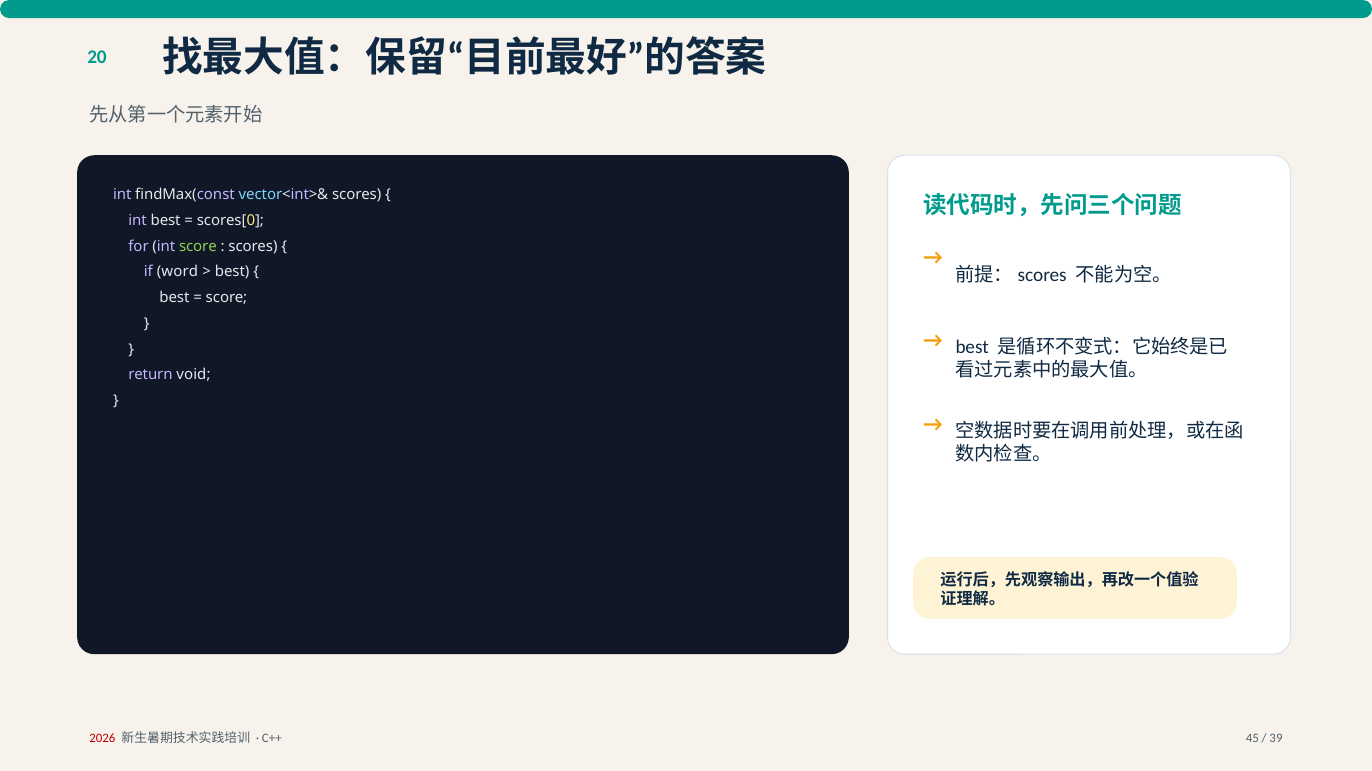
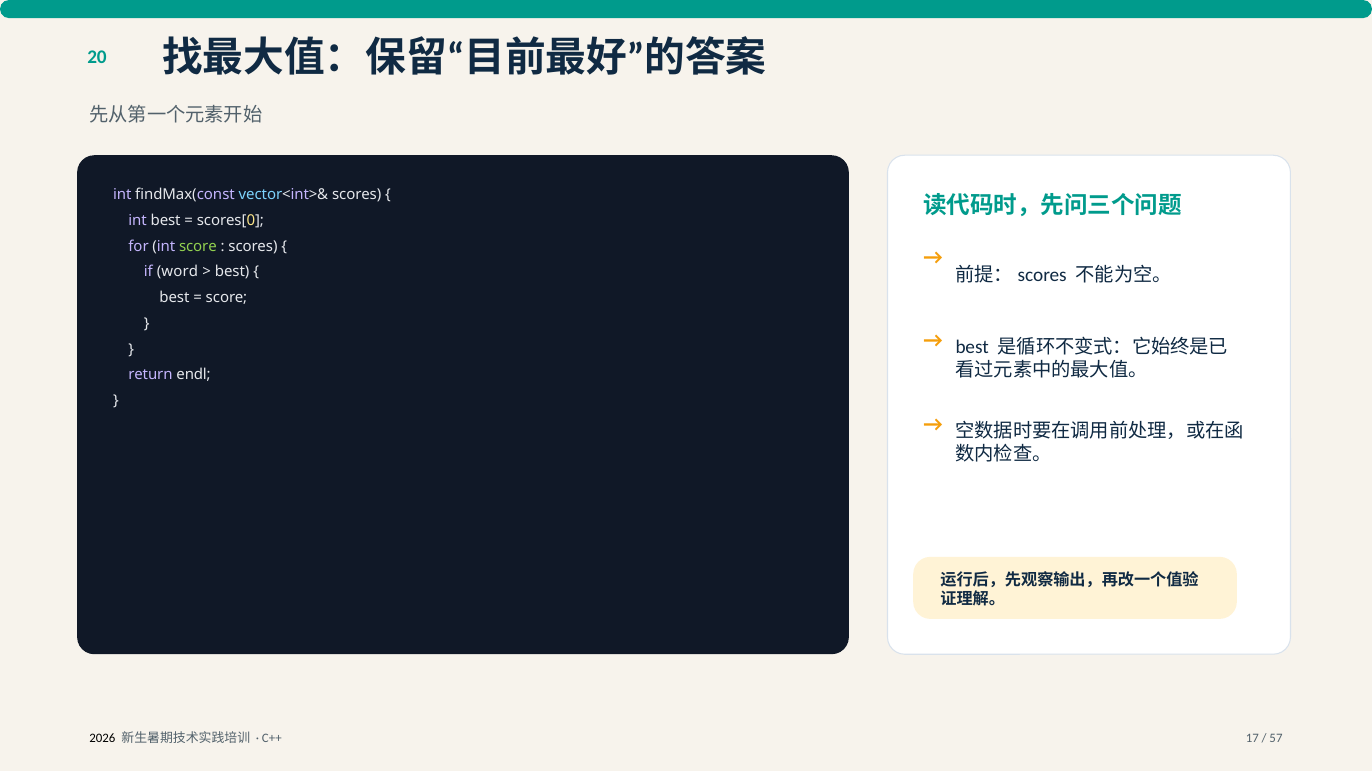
void: void -> endl (194, 375)
2026 colour: red -> black (102, 739)
45: 45 -> 17 (1252, 739)
39: 39 -> 57 (1276, 739)
